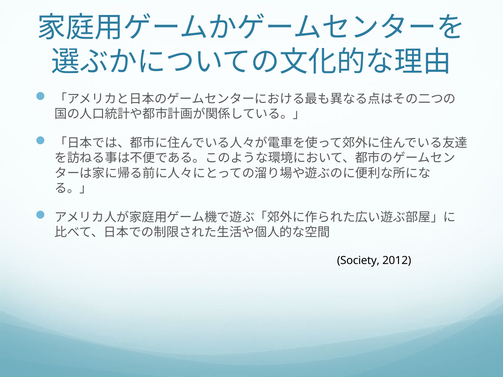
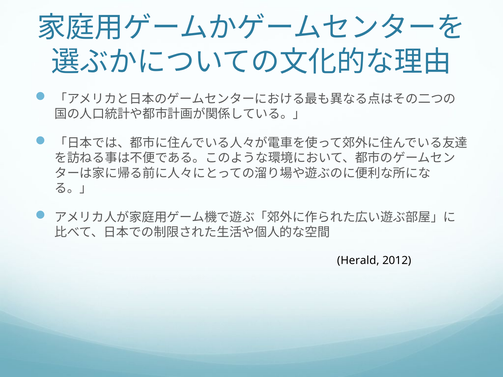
Society: Society -> Herald (358, 261)
